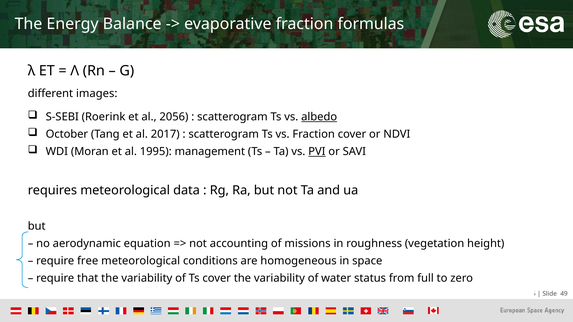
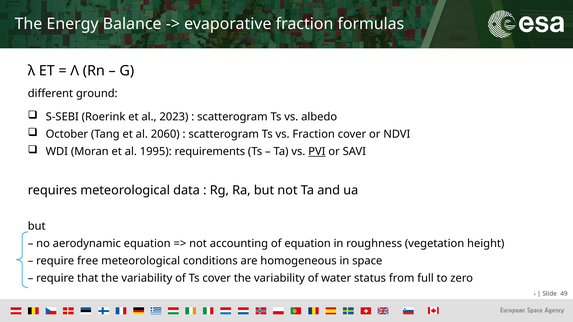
images: images -> ground (97, 93)
2056: 2056 -> 2023 (174, 117)
albedo underline: present -> none (319, 117)
2017: 2017 -> 2060 (165, 134)
management: management -> requirements (210, 152)
of missions: missions -> equation (308, 244)
